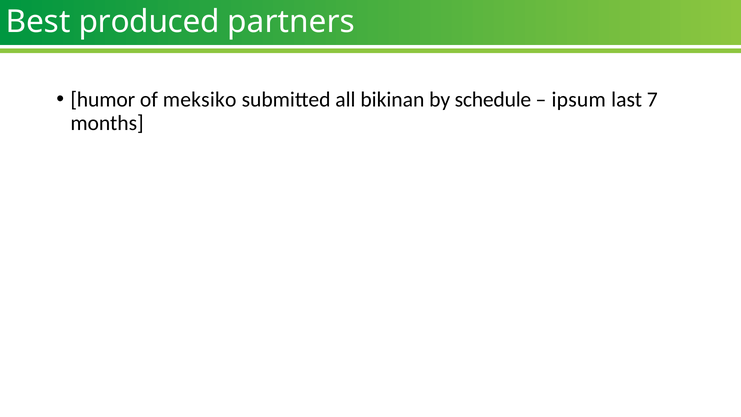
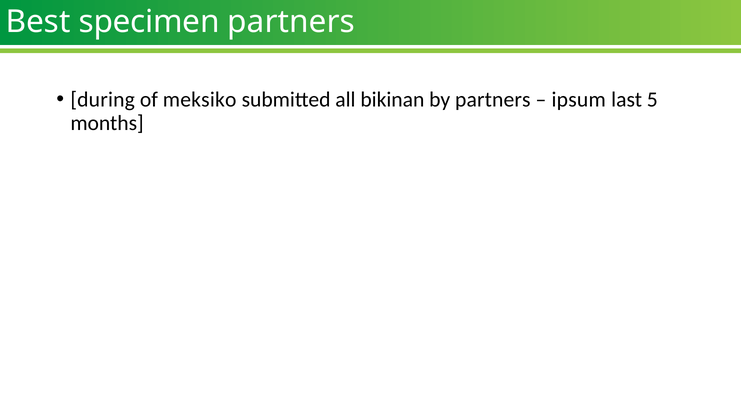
produced: produced -> specimen (149, 22)
humor: humor -> during (103, 100)
by schedule: schedule -> partners (493, 100)
7: 7 -> 5 (652, 100)
